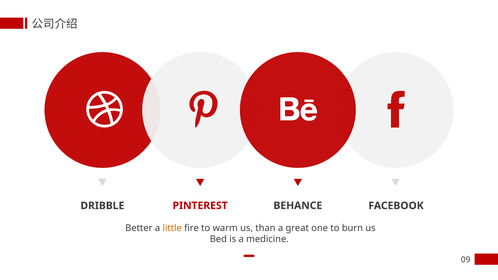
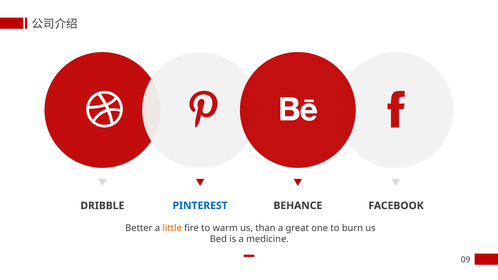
PINTEREST colour: red -> blue (200, 206)
